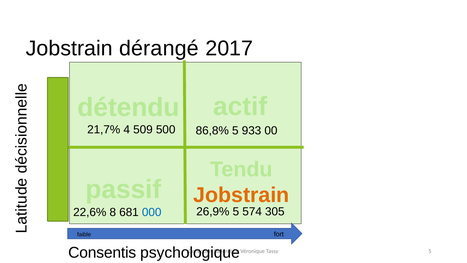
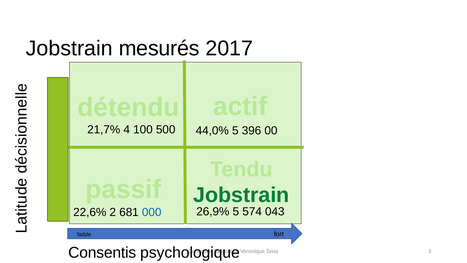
dérangé: dérangé -> mesurés (159, 48)
509: 509 -> 100 (143, 130)
86,8%: 86,8% -> 44,0% (212, 131)
933: 933 -> 396 (251, 131)
Jobstrain colour: orange -> green (241, 195)
8: 8 -> 2 (113, 212)
305: 305 -> 043 (275, 211)
